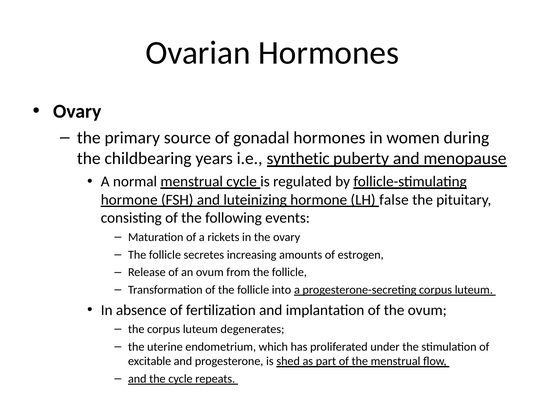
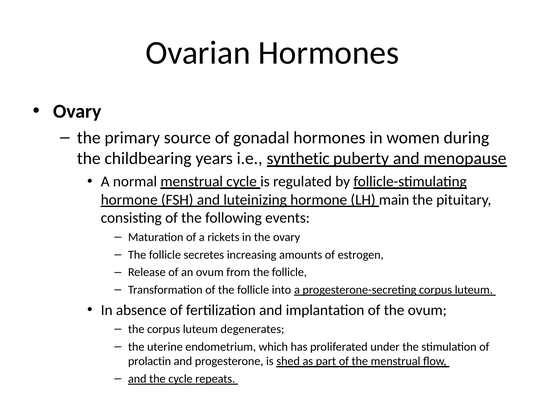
false: false -> main (394, 200)
excitable: excitable -> prolactin (150, 361)
